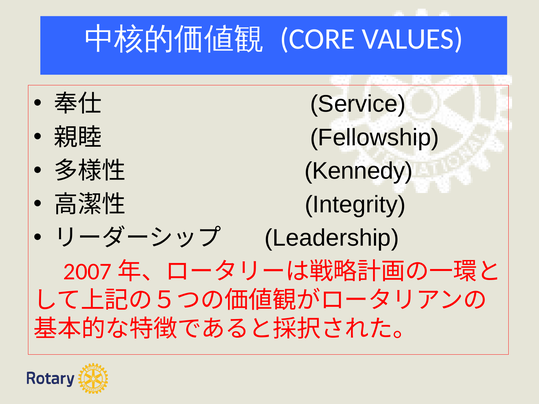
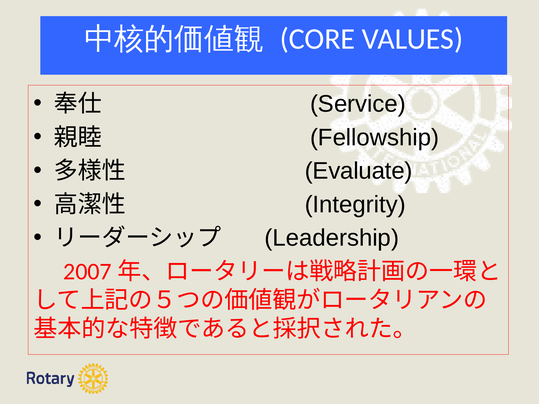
Kennedy: Kennedy -> Evaluate (359, 171)
